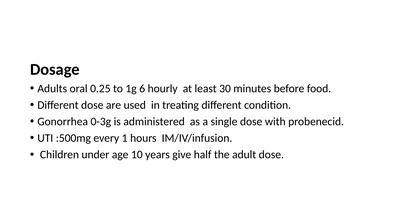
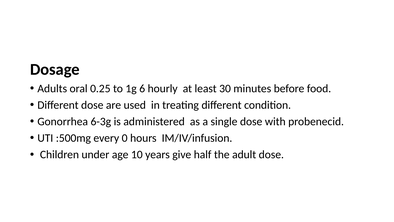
0-3g: 0-3g -> 6-3g (101, 121)
1: 1 -> 0 (125, 138)
